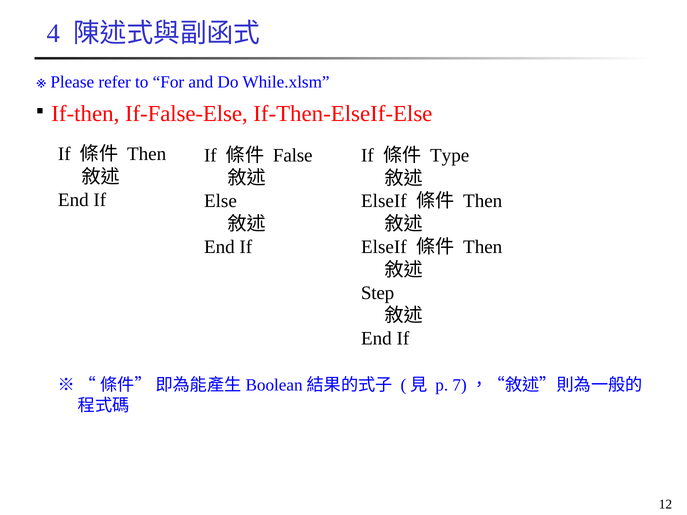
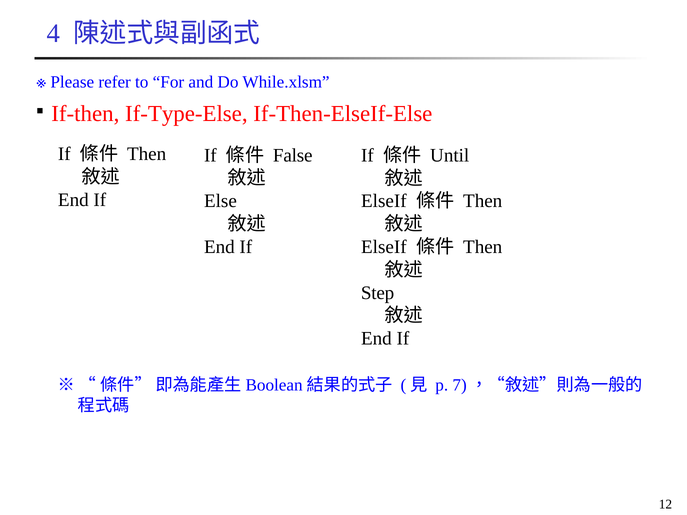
If-False-Else: If-False-Else -> If-Type-Else (186, 114)
Type: Type -> Until (450, 155)
